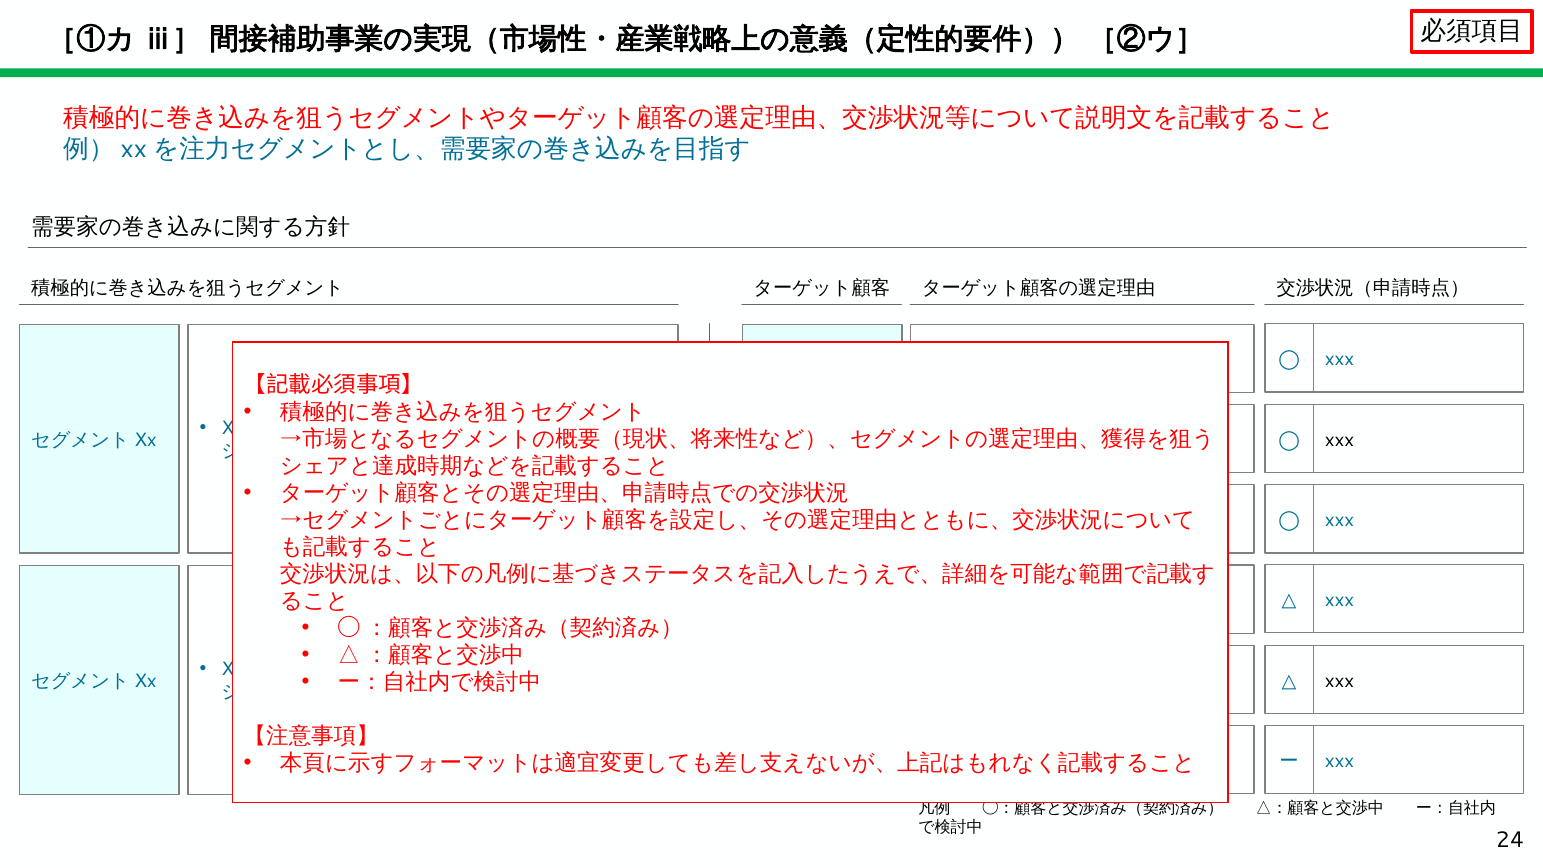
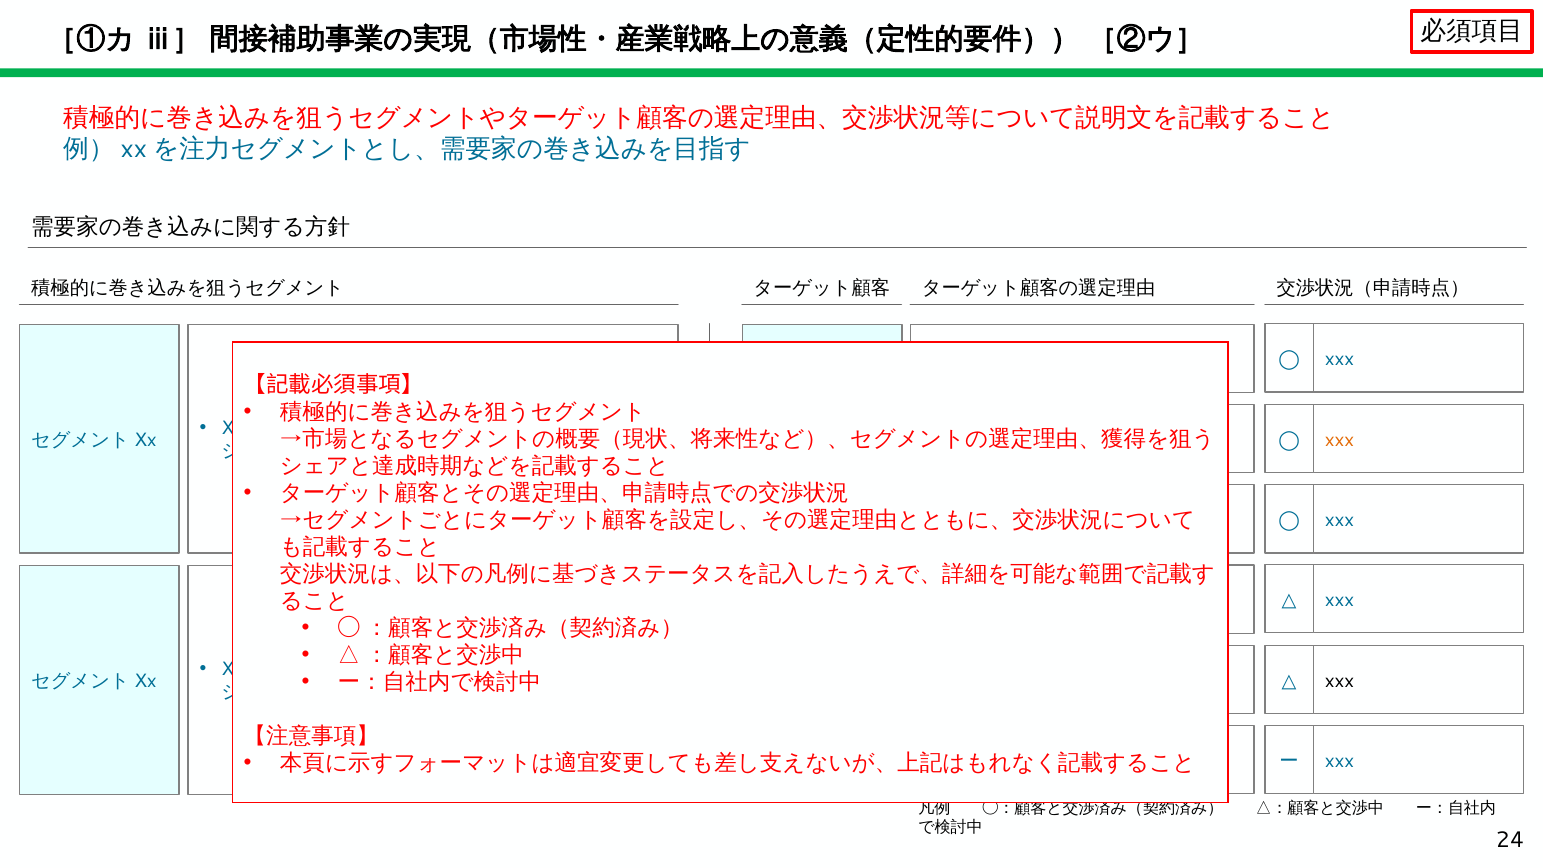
xxx colour: black -> orange (1340, 440)
